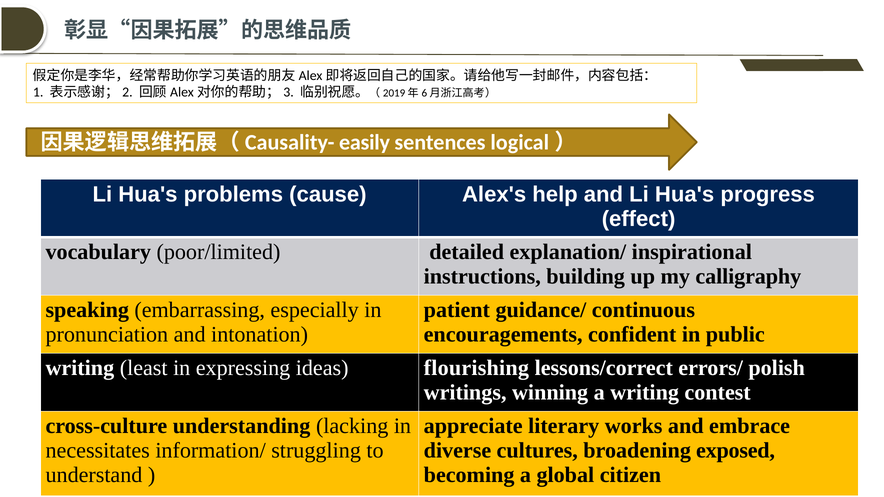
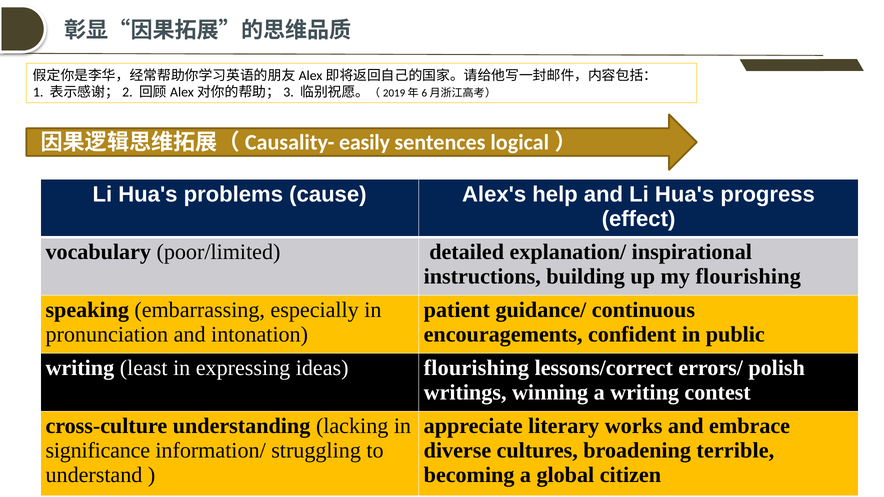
my calligraphy: calligraphy -> flourishing (748, 277)
necessitates: necessitates -> significance (98, 451)
exposed: exposed -> terrible (735, 451)
